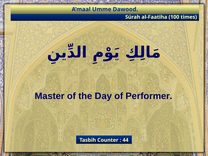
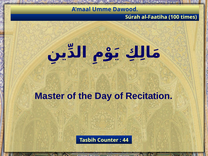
Performer: Performer -> Recitation (149, 96)
